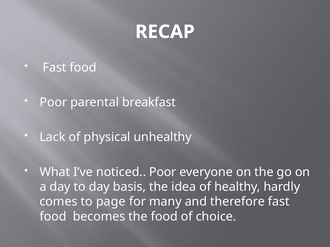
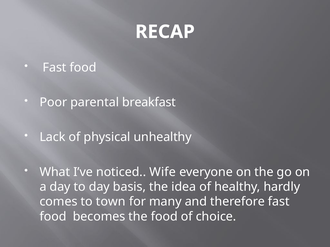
noticed Poor: Poor -> Wife (163, 172)
page: page -> town (111, 202)
